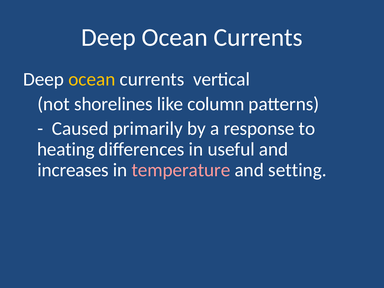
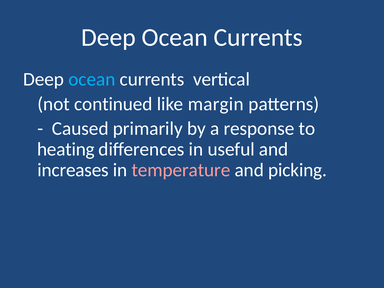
ocean colour: yellow -> light blue (92, 79)
shorelines: shorelines -> continued (113, 104)
column: column -> margin (216, 104)
setting: setting -> picking (298, 170)
